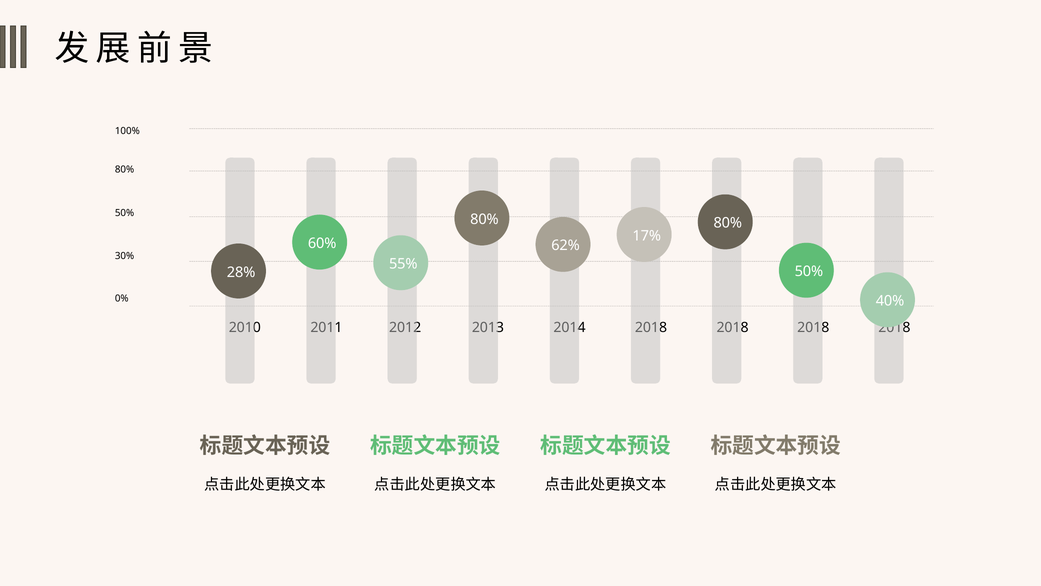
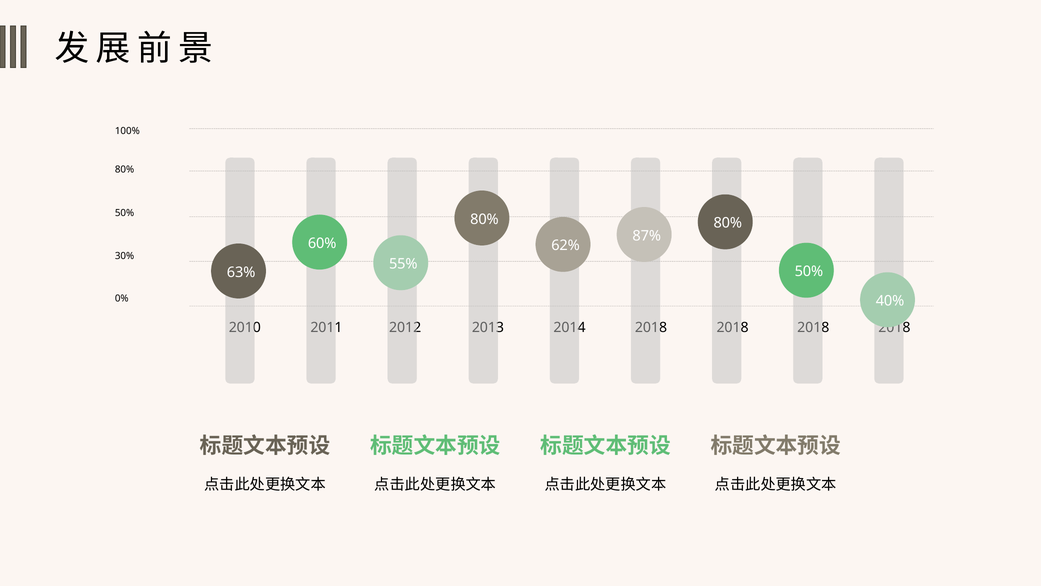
17%: 17% -> 87% (647, 236)
28%: 28% -> 63% (241, 272)
